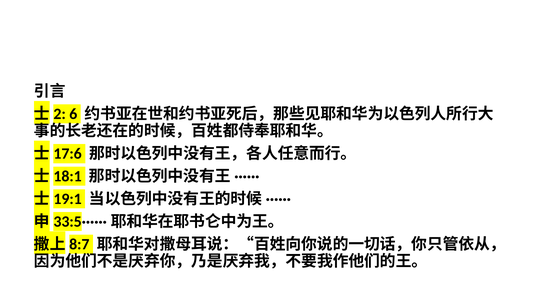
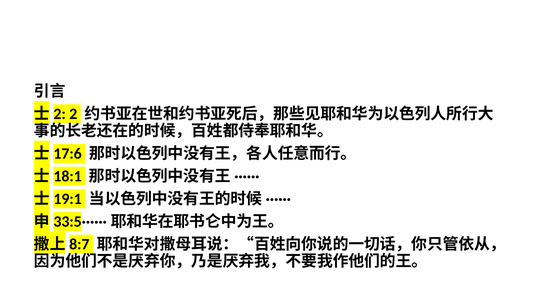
6: 6 -> 2 (73, 114)
